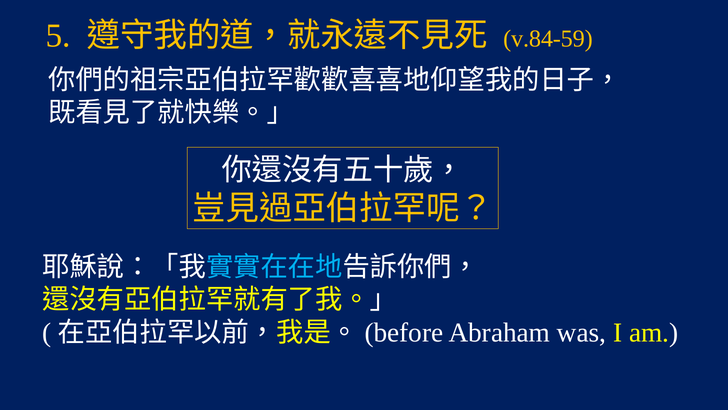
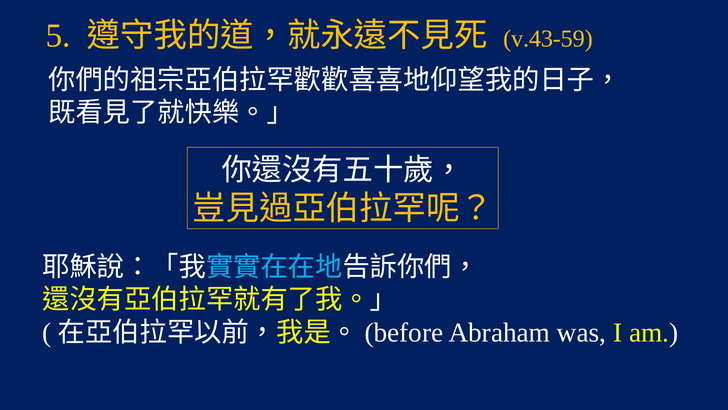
v.84-59: v.84-59 -> v.43-59 (548, 39)
